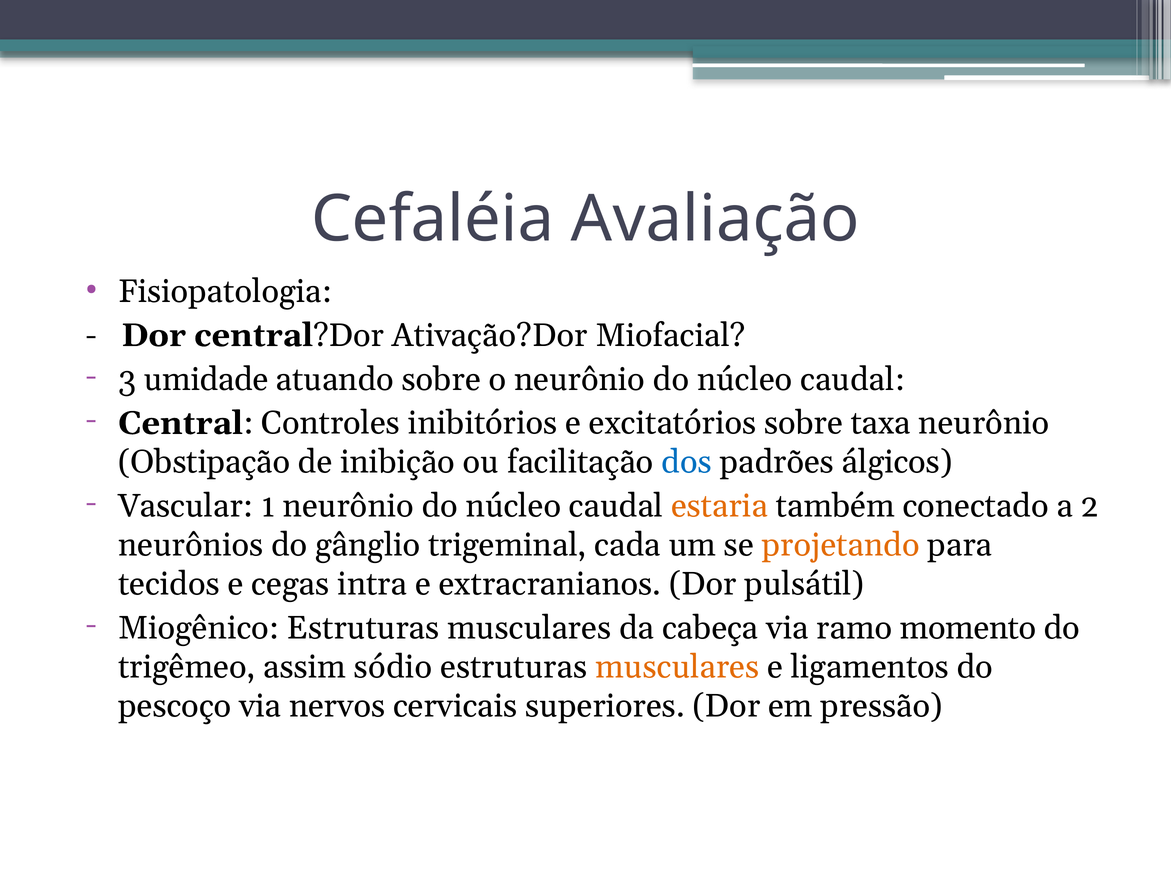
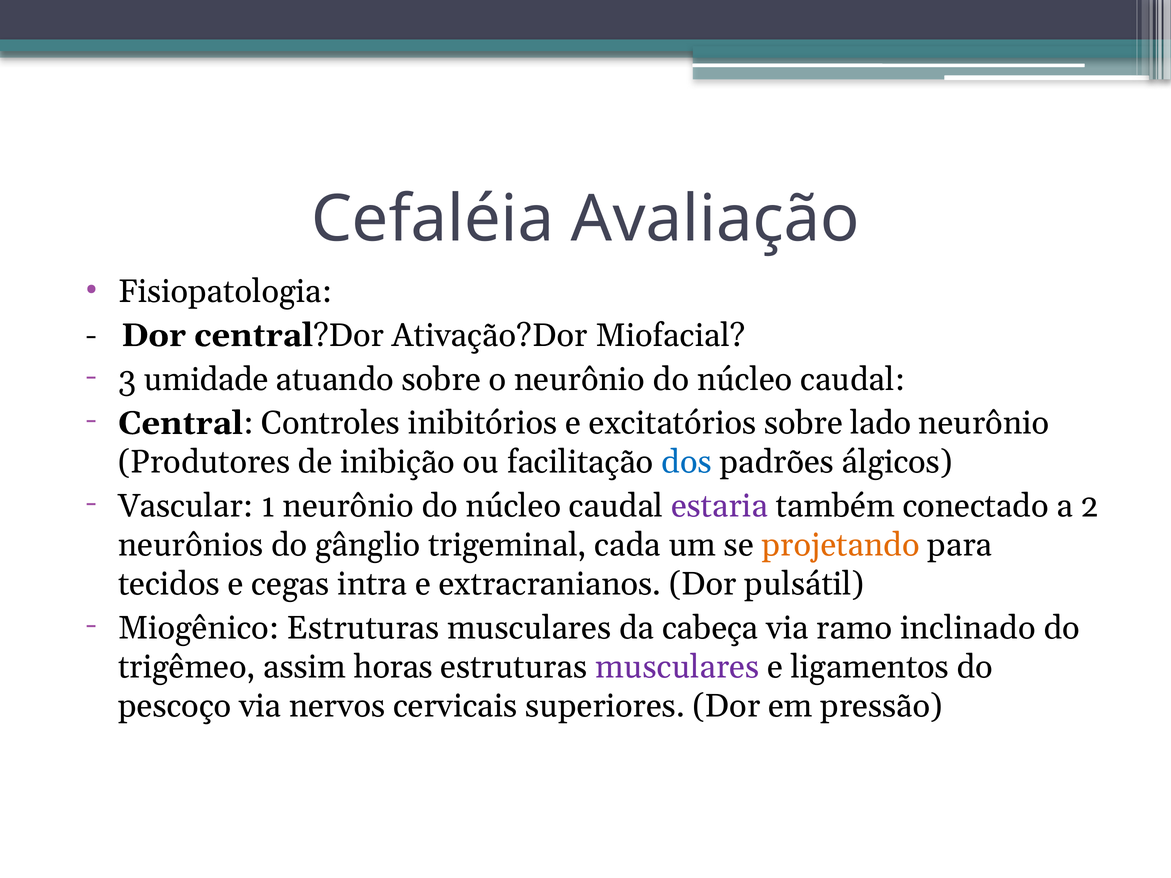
taxa: taxa -> lado (881, 423)
Obstipação: Obstipação -> Produtores (204, 462)
estaria colour: orange -> purple (720, 506)
momento: momento -> inclinado (968, 628)
sódio: sódio -> horas (393, 667)
musculares colour: orange -> purple (677, 667)
